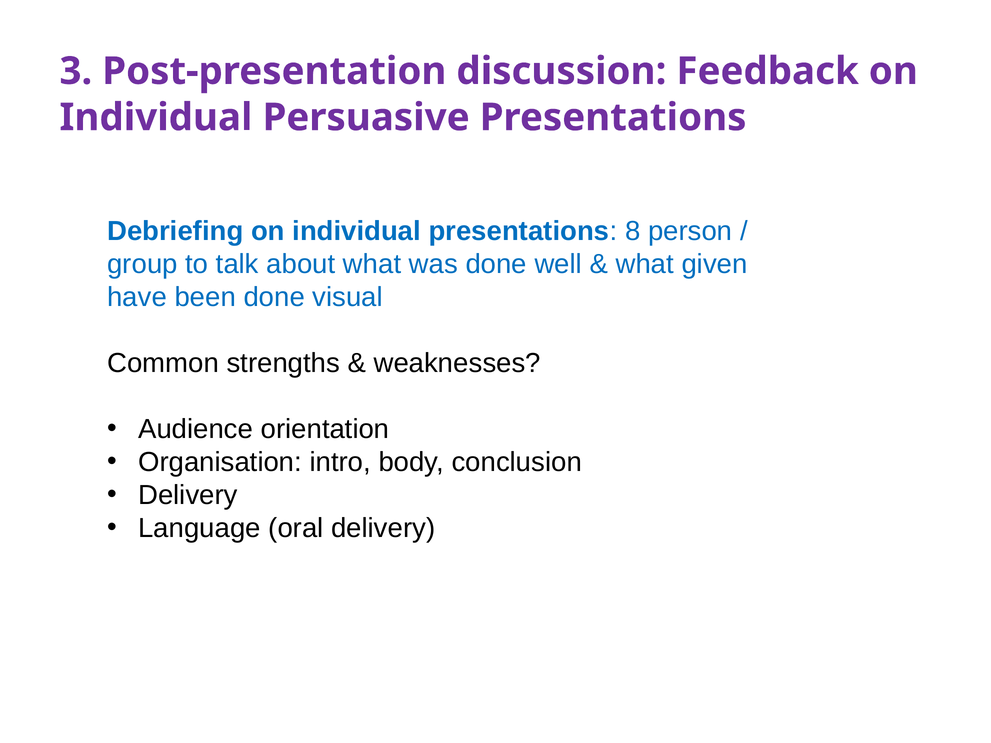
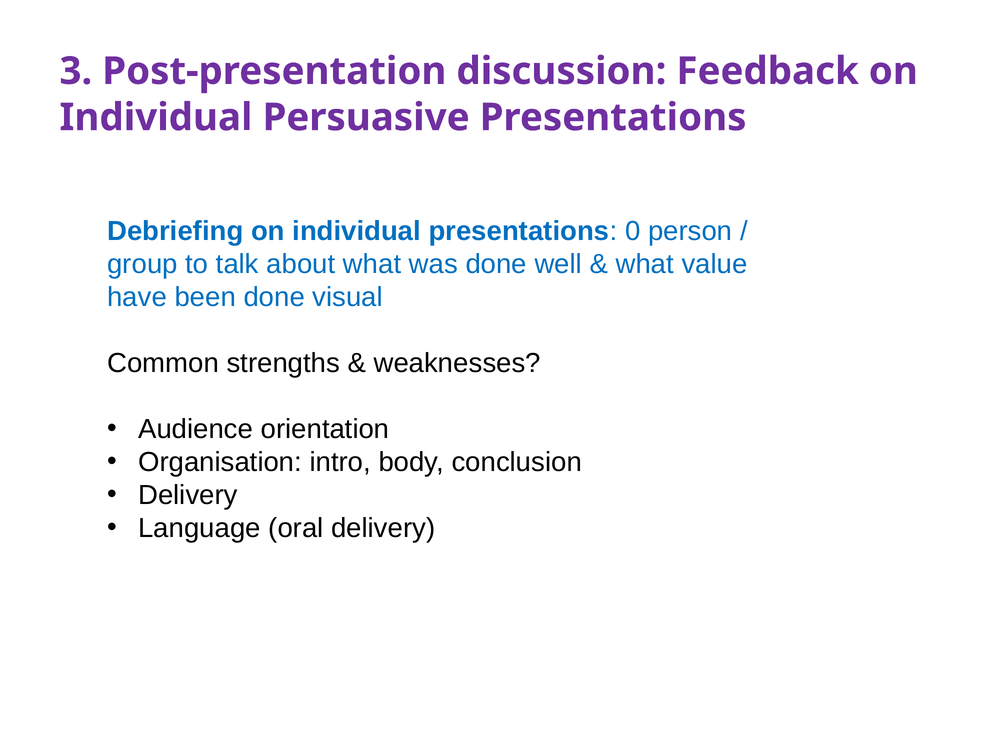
8: 8 -> 0 (633, 231)
given: given -> value (714, 264)
